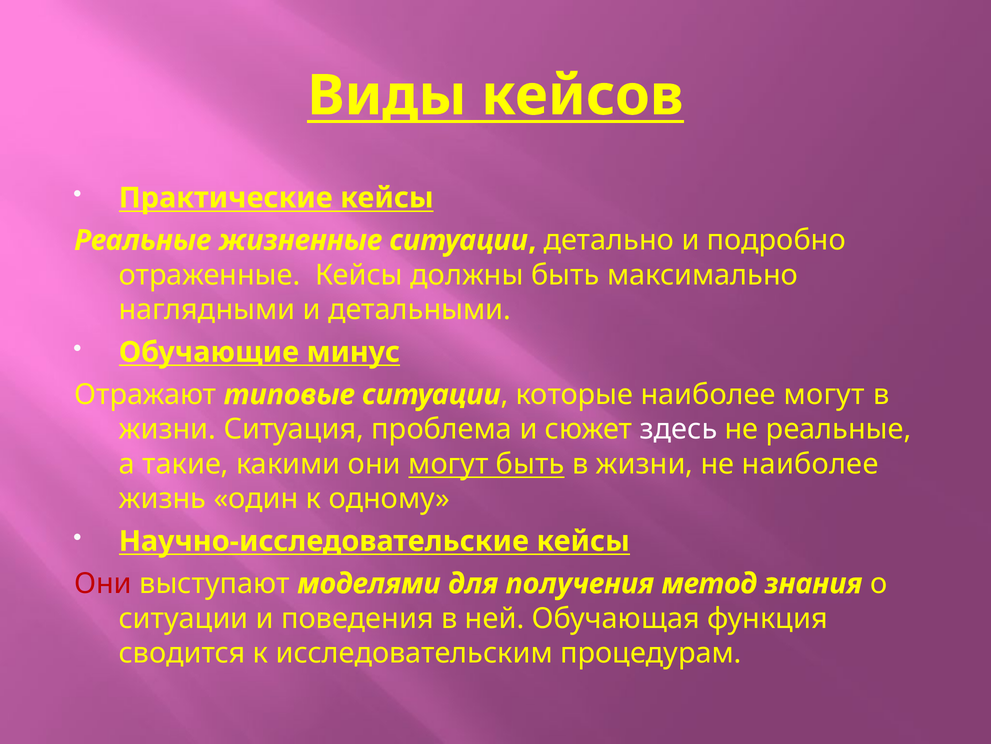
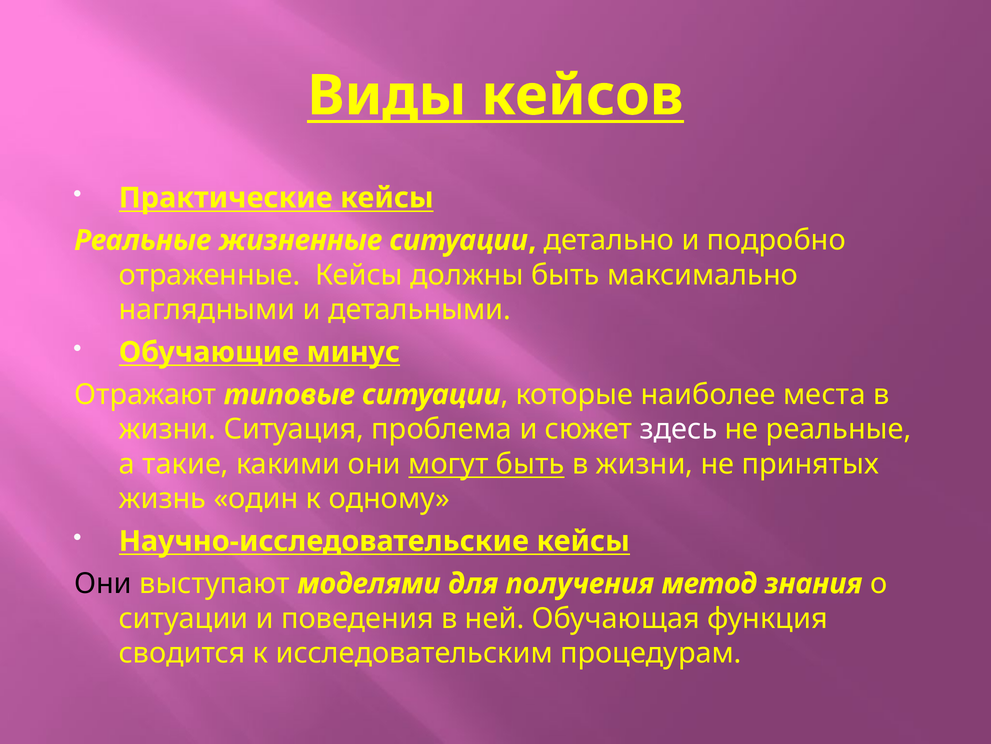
наиболее могут: могут -> места (824, 394)
не наиболее: наиболее -> принятых (810, 464)
Они colour: red -> black (103, 583)
